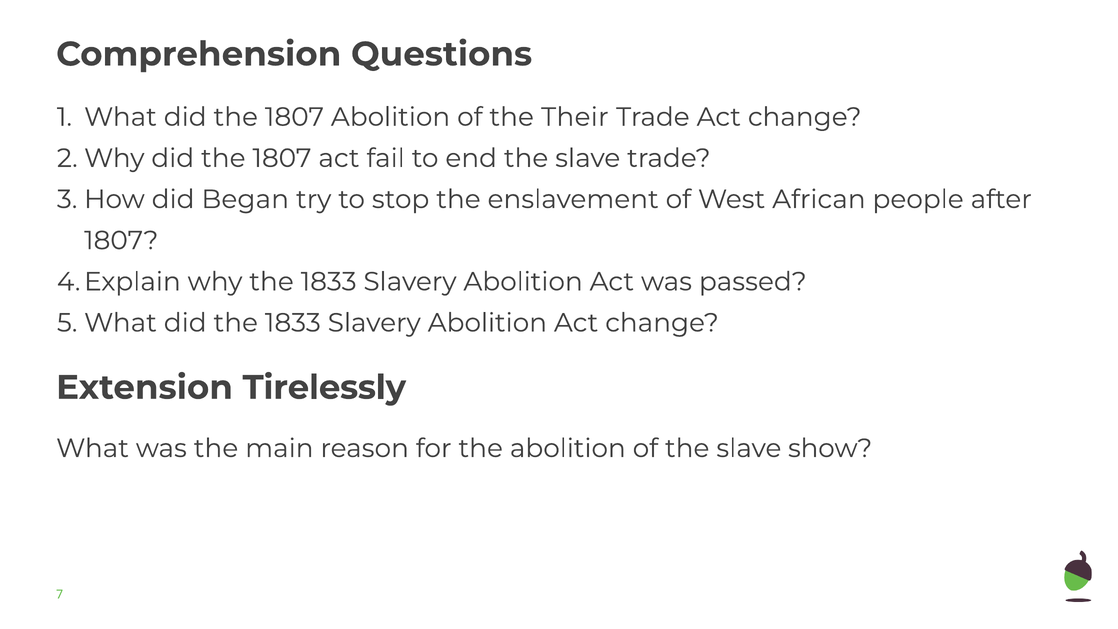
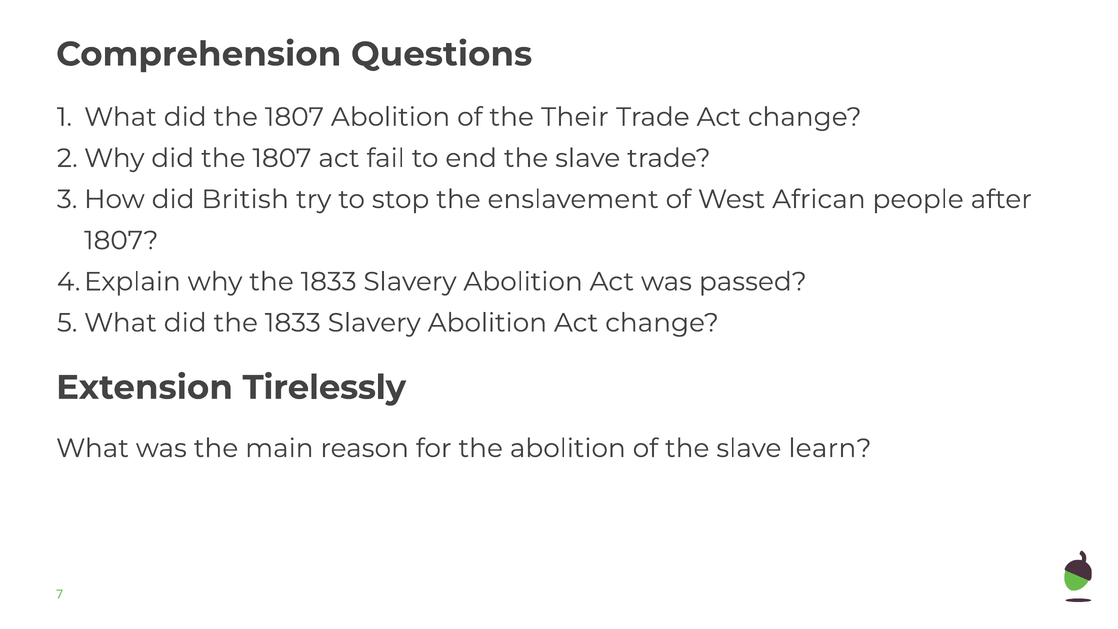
Began: Began -> British (245, 199)
show: show -> learn (830, 448)
